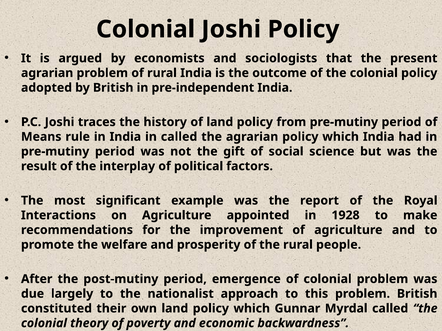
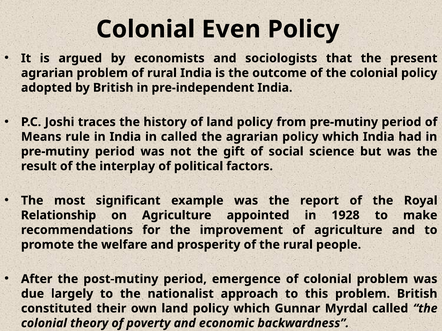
Colonial Joshi: Joshi -> Even (231, 29)
Interactions: Interactions -> Relationship (59, 216)
